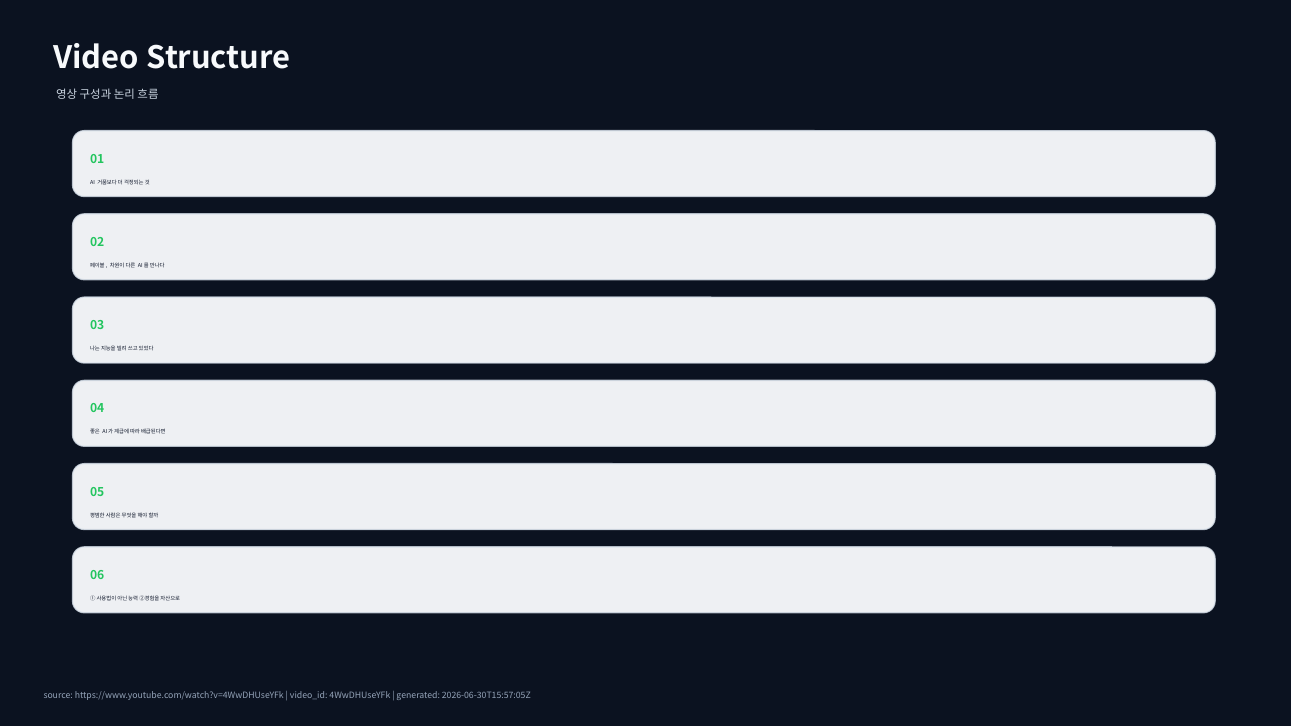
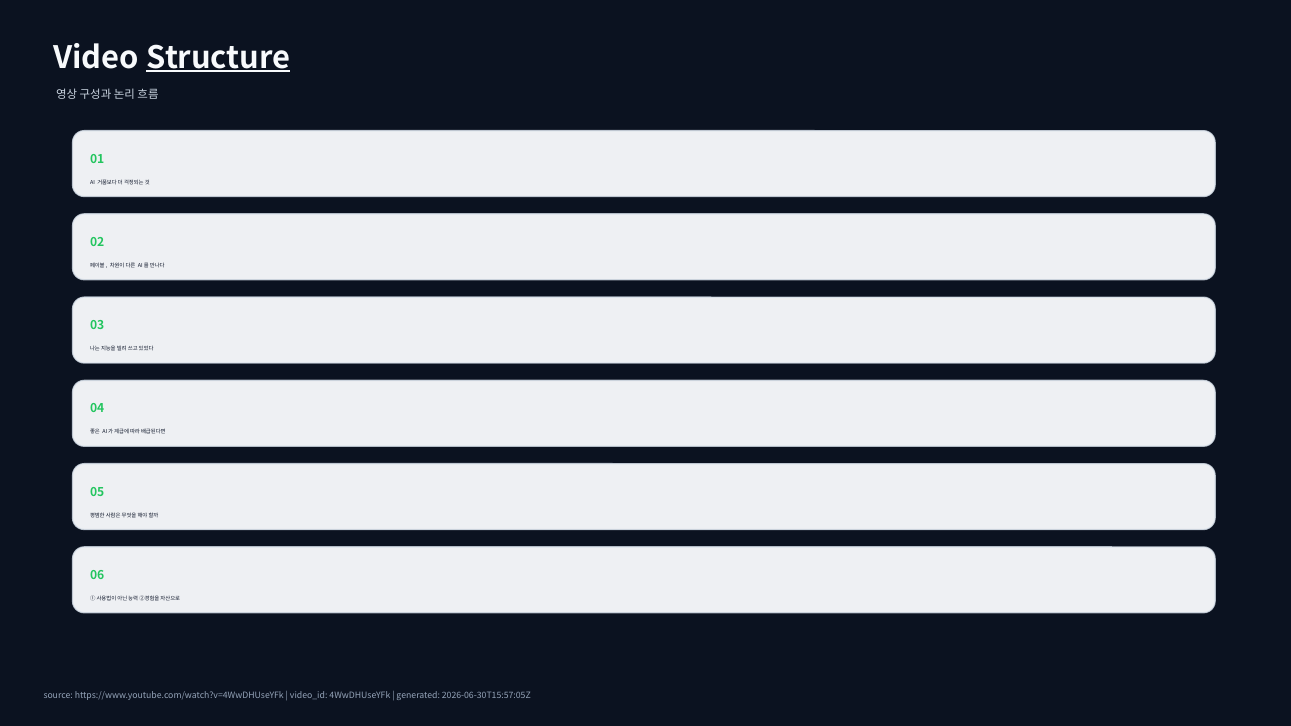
Structure underline: none -> present (218, 58)
